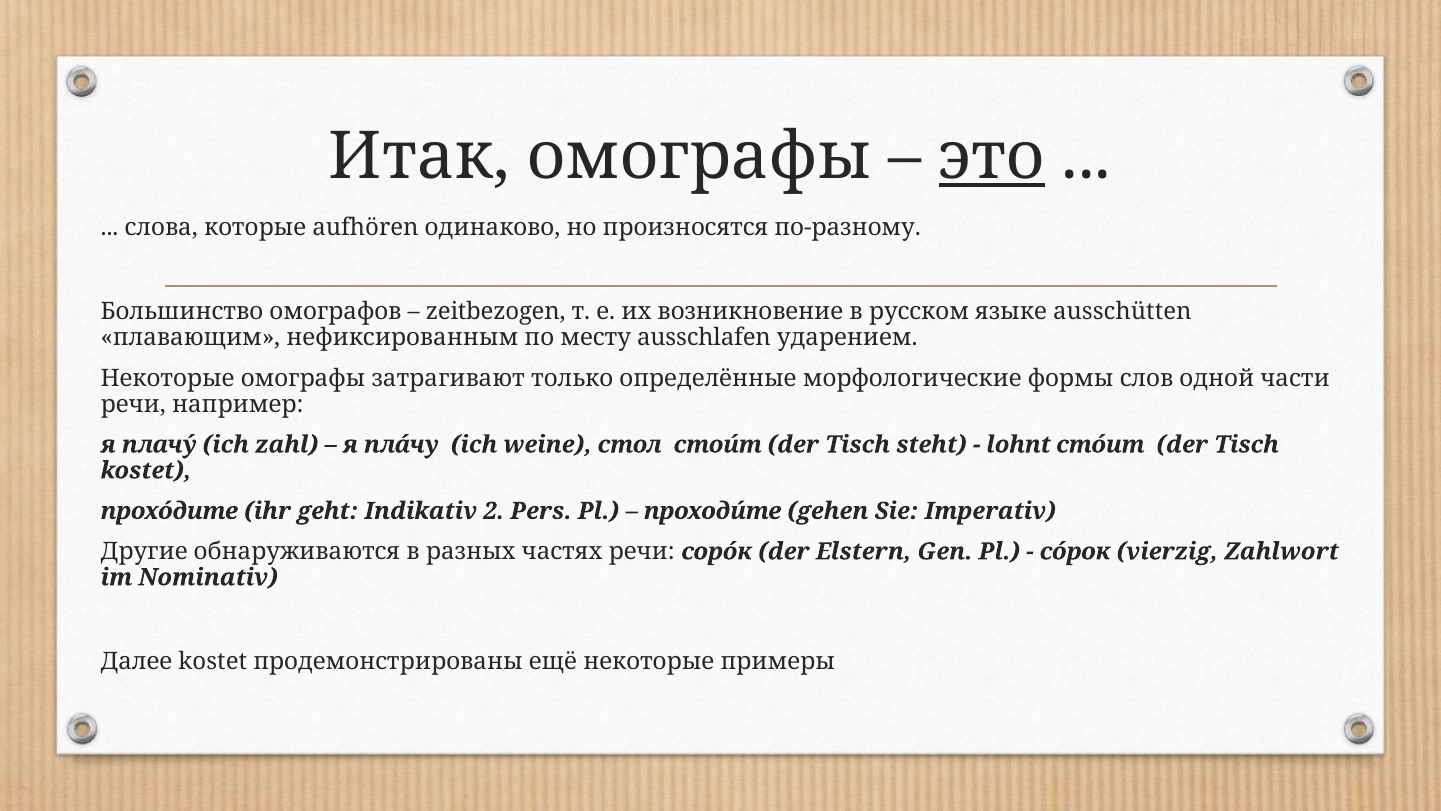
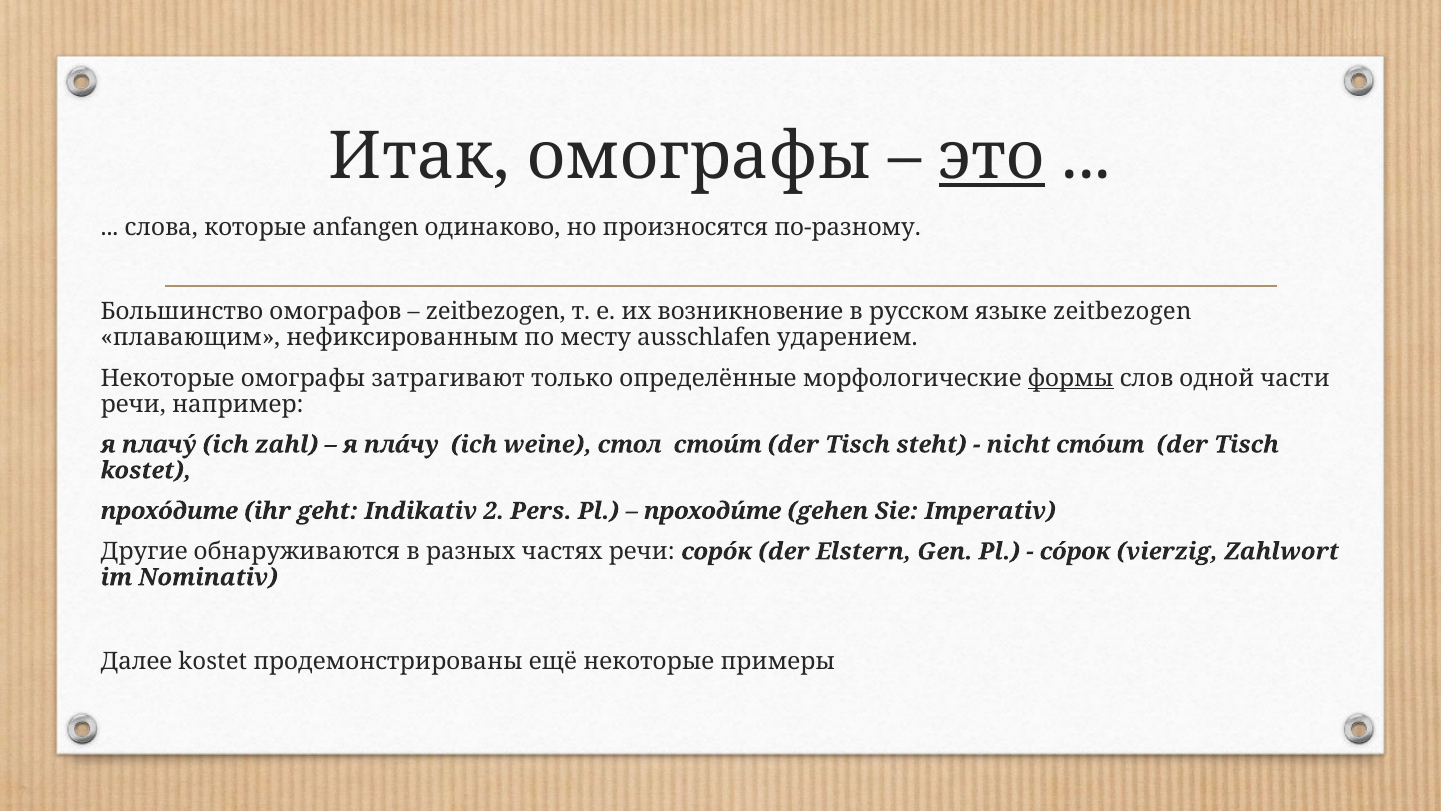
aufhören: aufhören -> anfangen (366, 228)
языке ausschütten: ausschütten -> zeitbezogen (1122, 312)
формы underline: none -> present (1071, 378)
lohnt: lohnt -> nicht (1018, 444)
